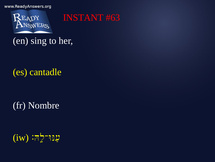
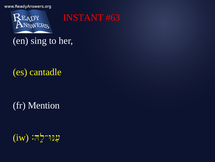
Nombre: Nombre -> Mention (44, 105)
